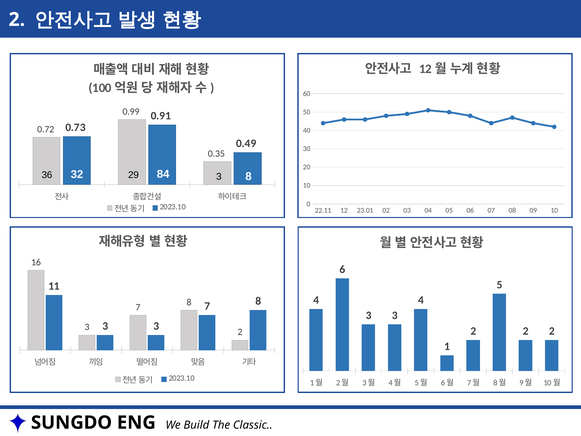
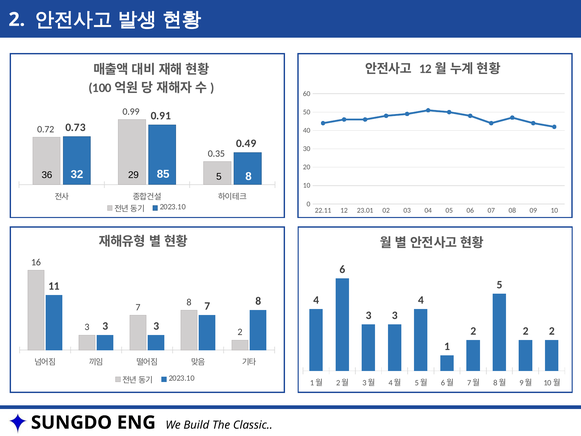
84: 84 -> 85 (163, 174)
29 3: 3 -> 5 (219, 177)
